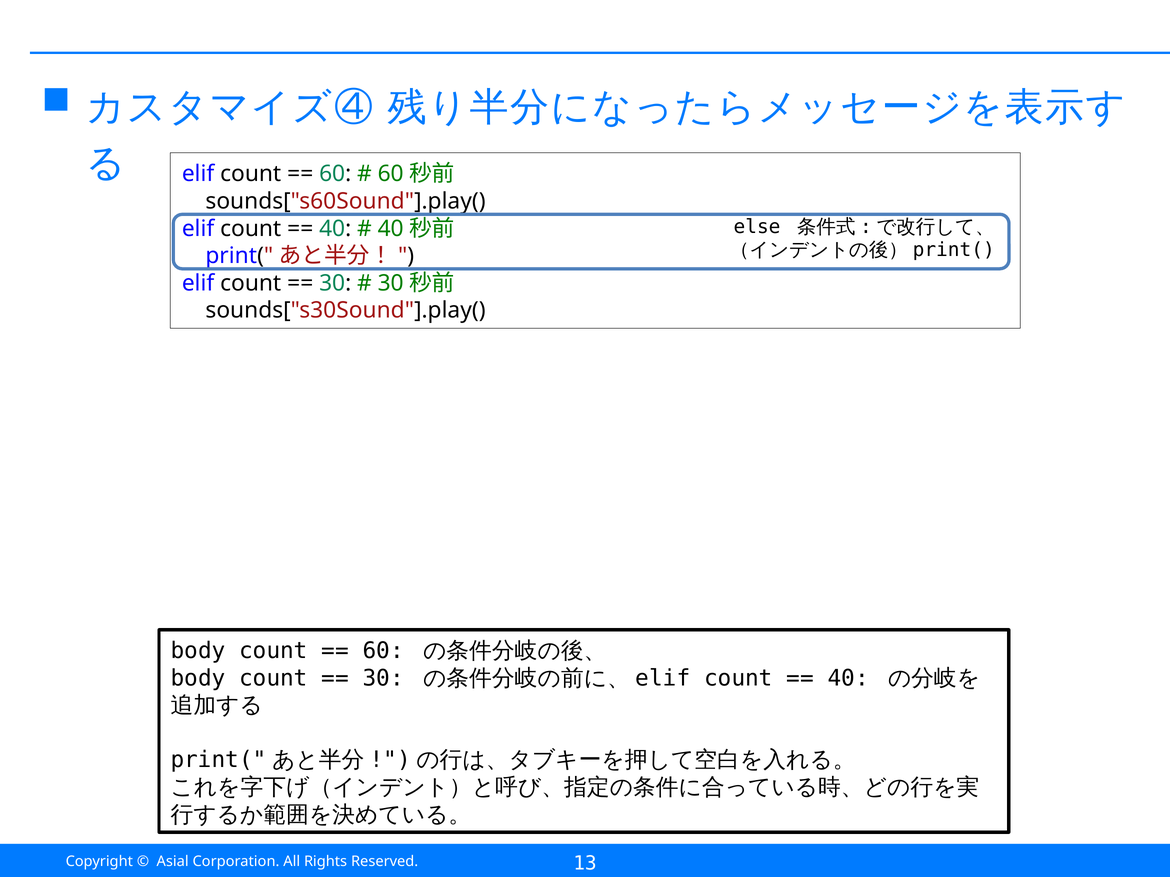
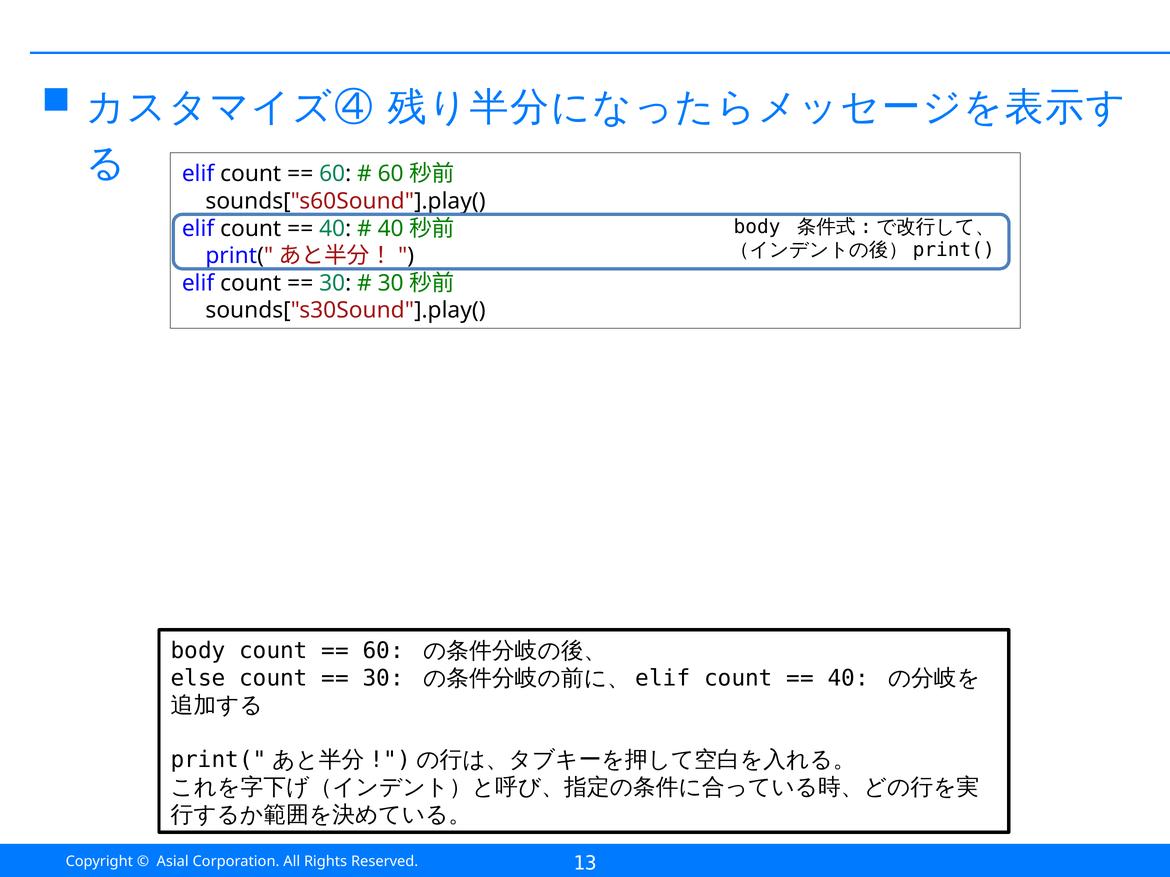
else: else -> body (757, 227)
body: body -> else (198, 678)
